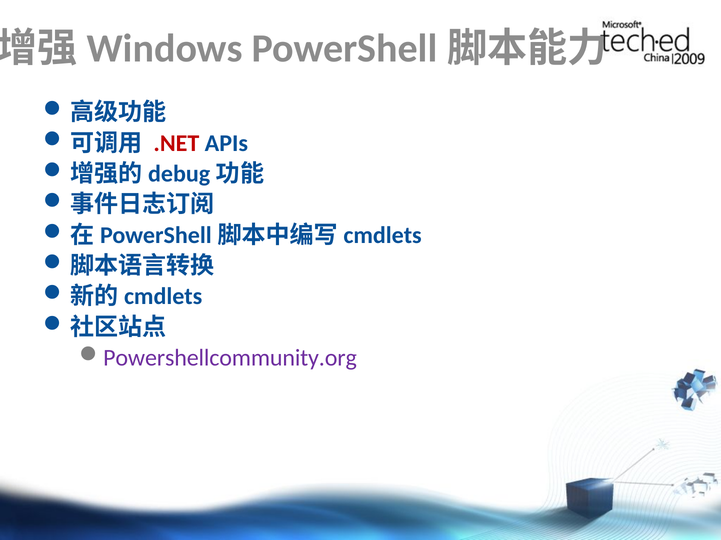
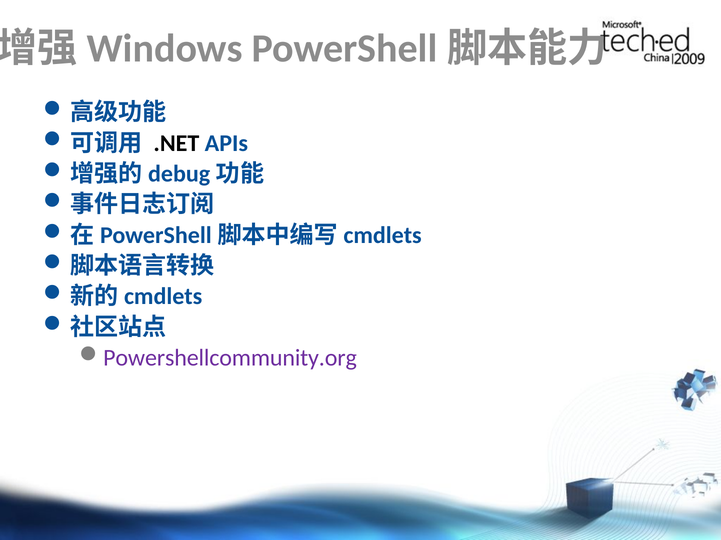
.NET colour: red -> black (176, 143)
